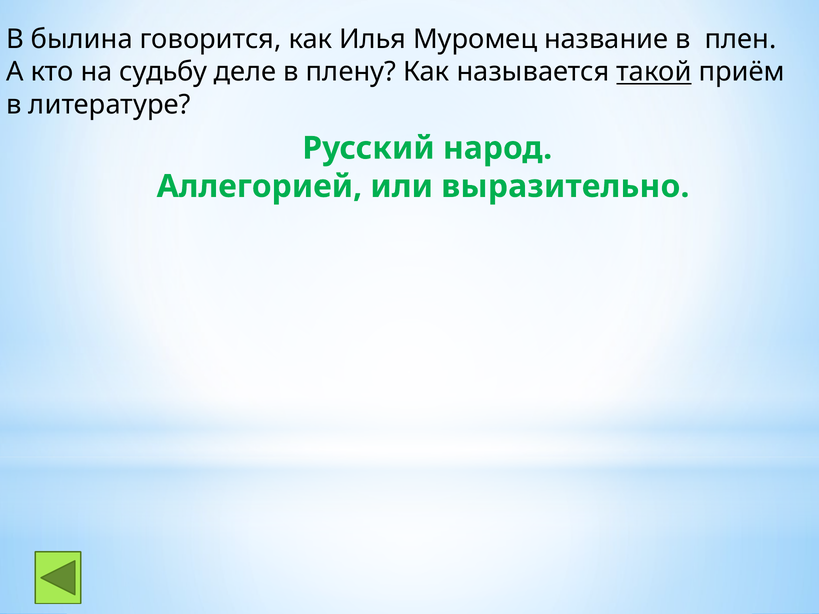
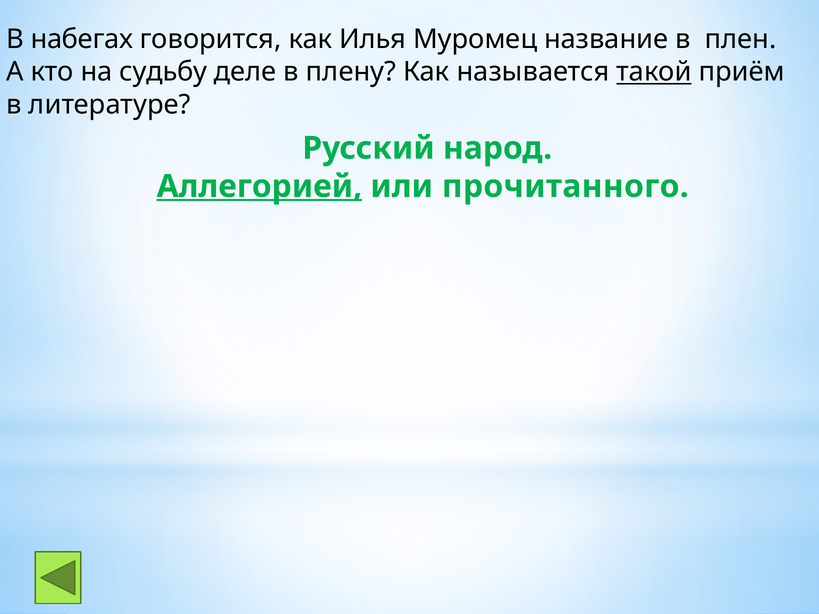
былина: былина -> набегах (82, 39)
Аллегорией underline: none -> present (259, 186)
выразительно: выразительно -> прочитанного (565, 186)
